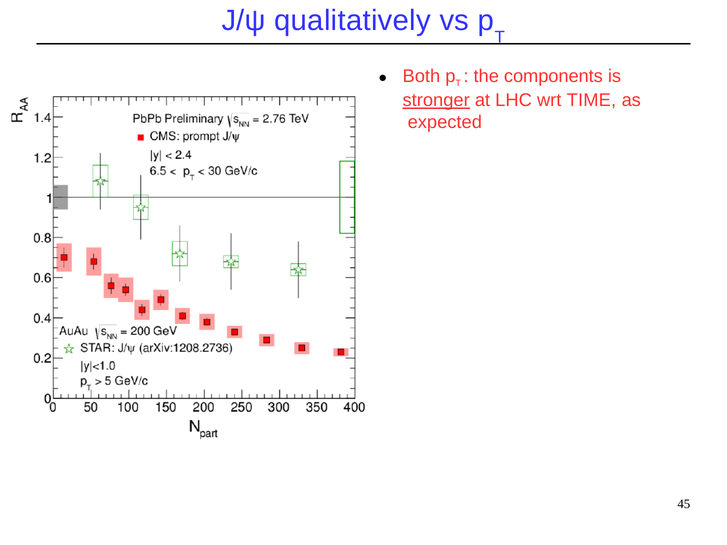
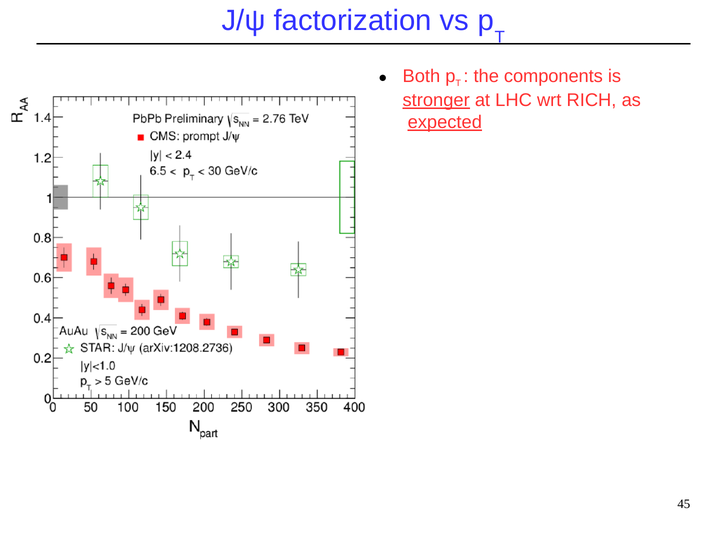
qualitatively: qualitatively -> factorization (353, 21)
TIME: TIME -> RICH (591, 100)
expected underline: none -> present (445, 122)
